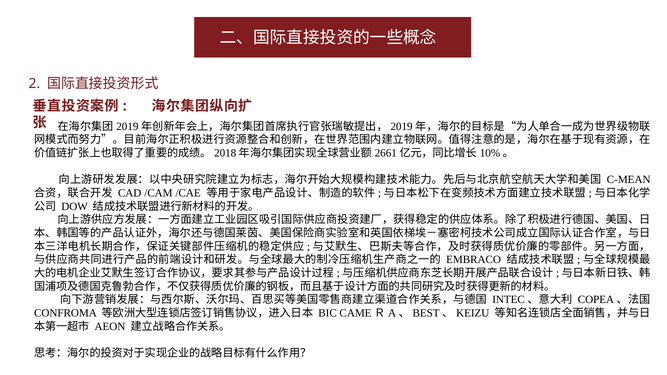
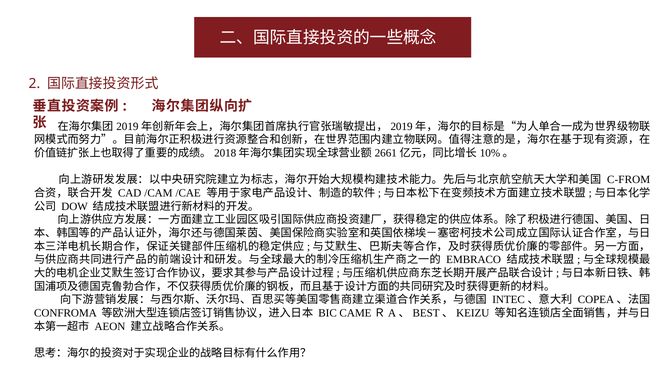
C-MEAN: C-MEAN -> C-FROM (629, 180)
